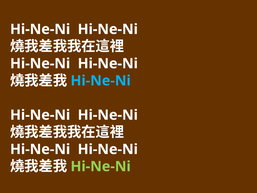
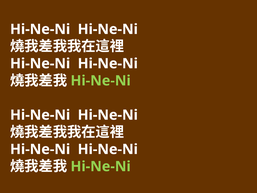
Hi-Ne-Ni colour: light blue -> light green (101, 81)
